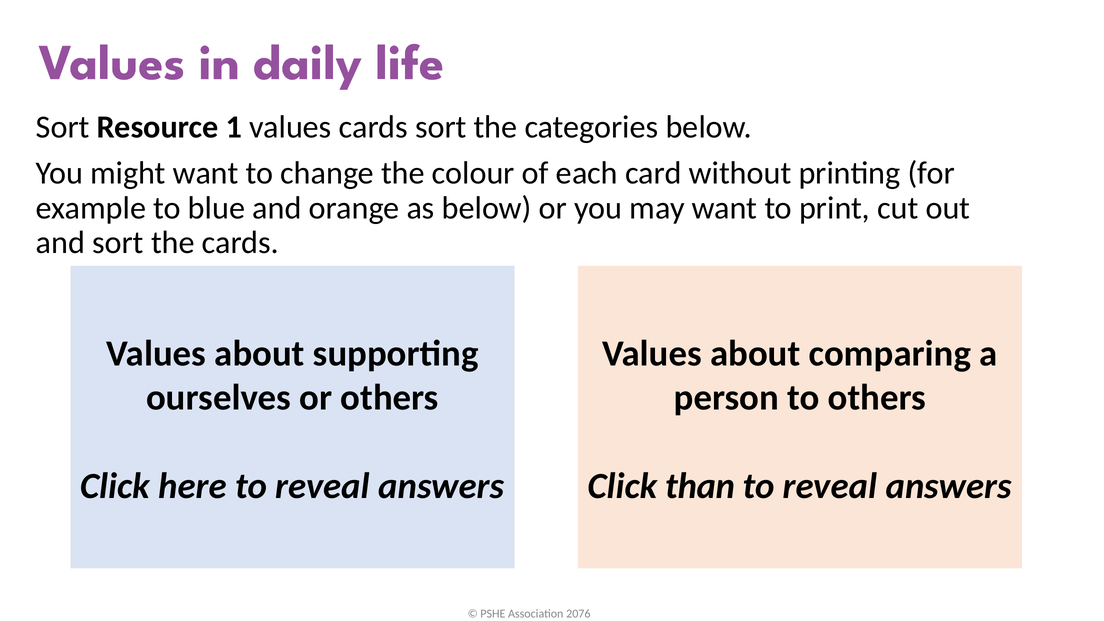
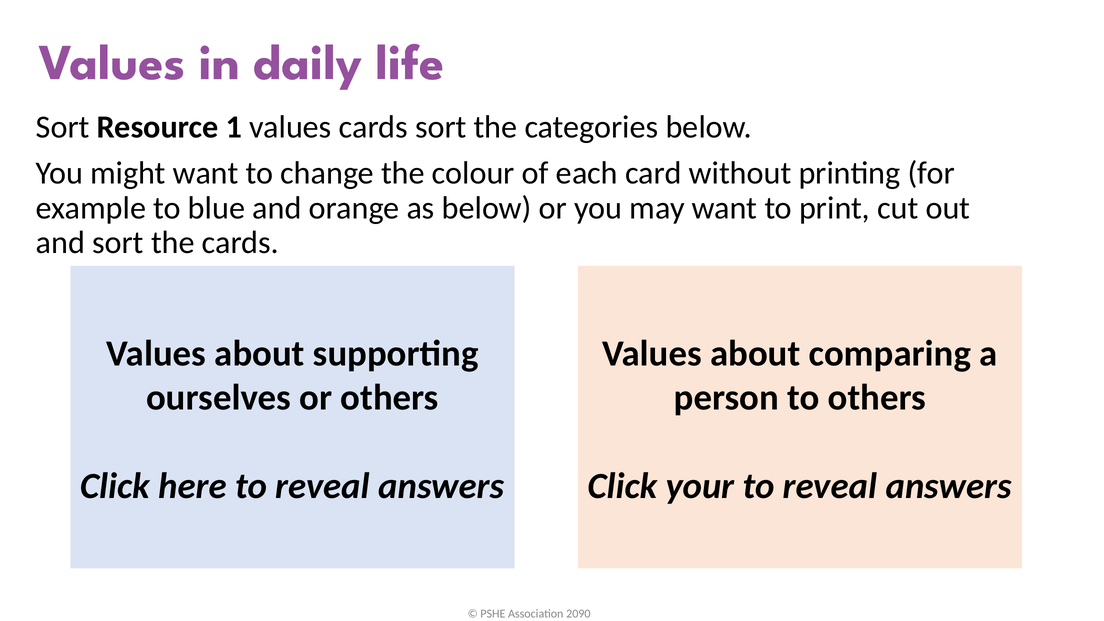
than: than -> your (700, 486)
2076: 2076 -> 2090 (578, 614)
